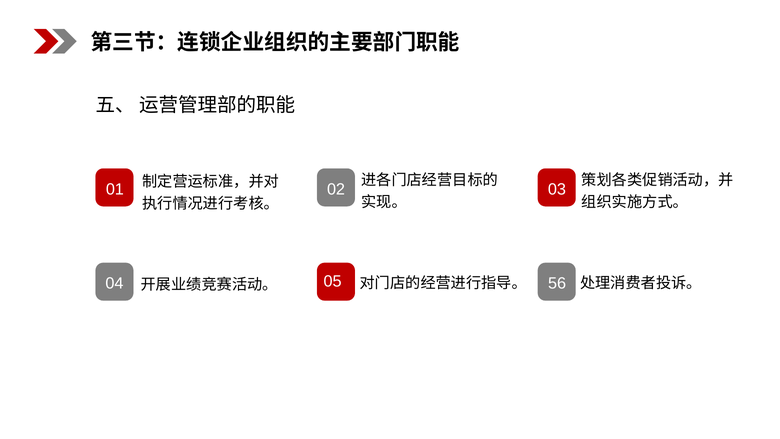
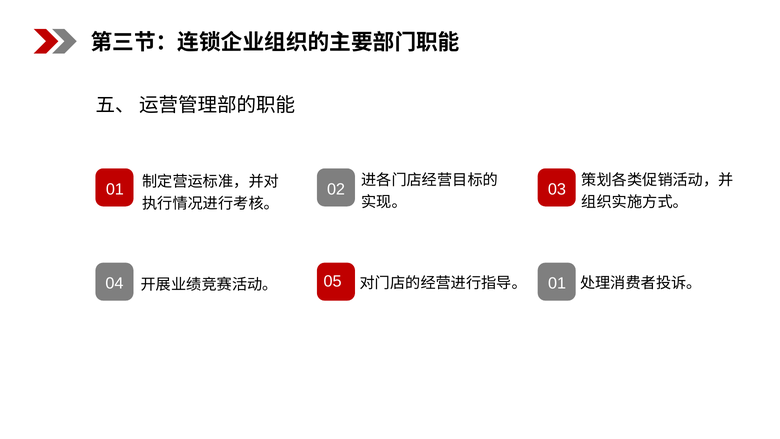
05 56: 56 -> 01 (557, 283)
